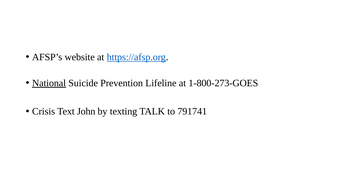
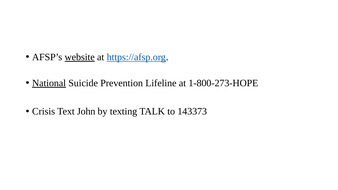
website underline: none -> present (80, 57)
1-800-273-GOES: 1-800-273-GOES -> 1-800-273-HOPE (223, 83)
791741: 791741 -> 143373 (192, 111)
